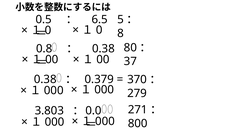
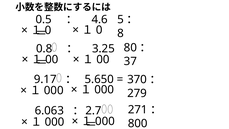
6.5: 6.5 -> 4.6 (100, 19)
0.38: 0.38 -> 3.25 (103, 49)
0.38: 0.38 -> 9.17 (45, 79)
0.379: 0.379 -> 5.650 (99, 79)
3.803: 3.803 -> 6.063 (49, 111)
0.0: 0.0 -> 2.7 (93, 111)
